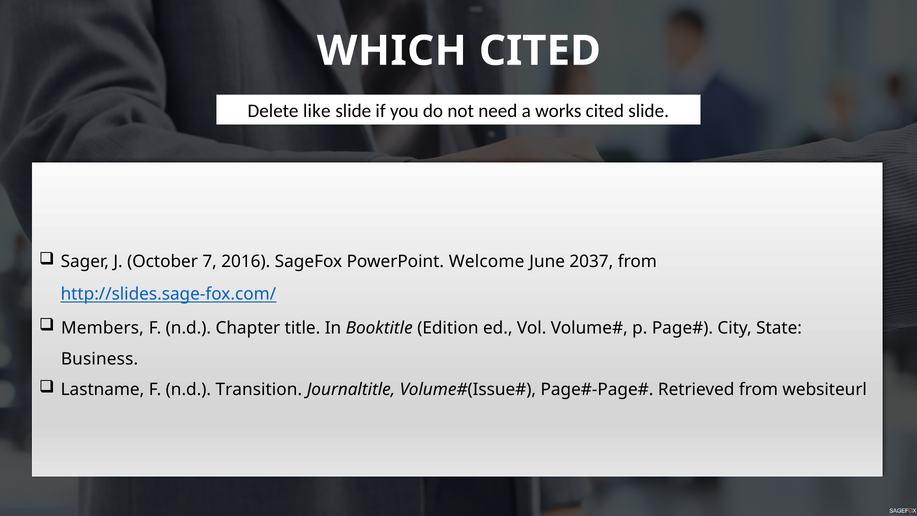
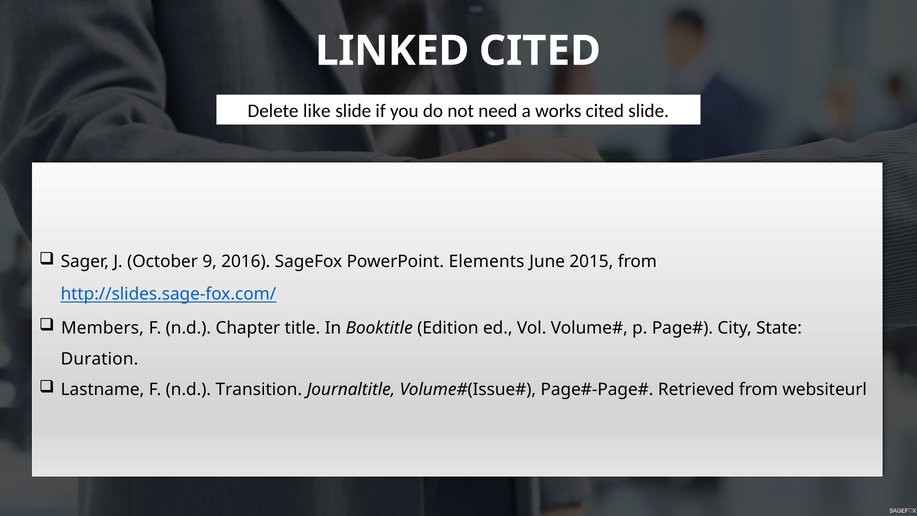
WHICH: WHICH -> LINKED (392, 51)
7: 7 -> 9 (210, 262)
Welcome: Welcome -> Elements (487, 262)
2037: 2037 -> 2015 (591, 262)
Business: Business -> Duration (100, 359)
